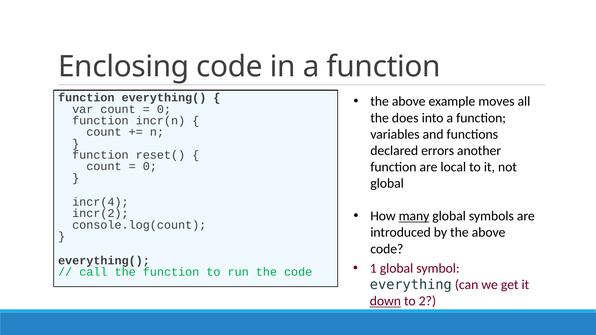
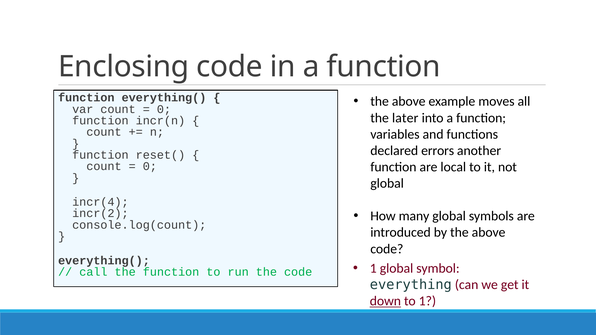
does: does -> later (405, 118)
many underline: present -> none (414, 216)
to 2: 2 -> 1 (427, 301)
